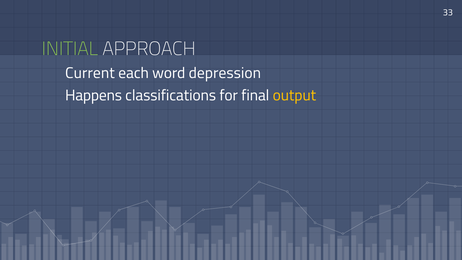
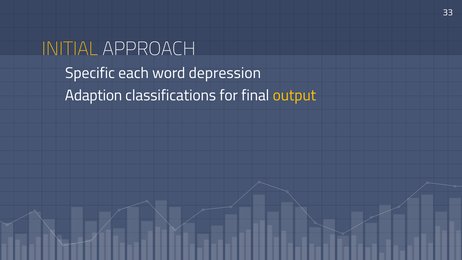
INITIAL colour: light green -> yellow (70, 49)
Current: Current -> Specific (90, 73)
Happens: Happens -> Adaption (94, 96)
